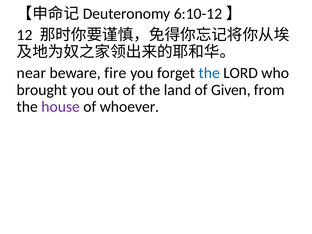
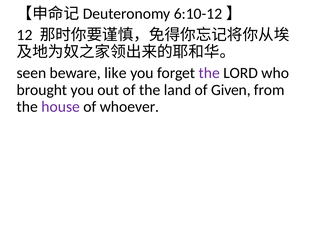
near: near -> seen (31, 73)
fire: fire -> like (115, 73)
the colour: blue -> purple (209, 73)
